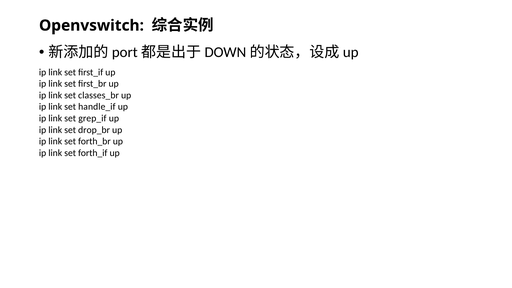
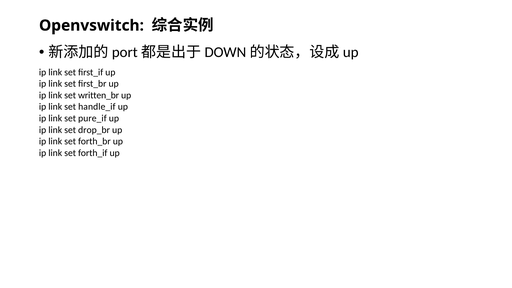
classes_br: classes_br -> written_br (99, 95)
grep_if: grep_if -> pure_if (92, 118)
